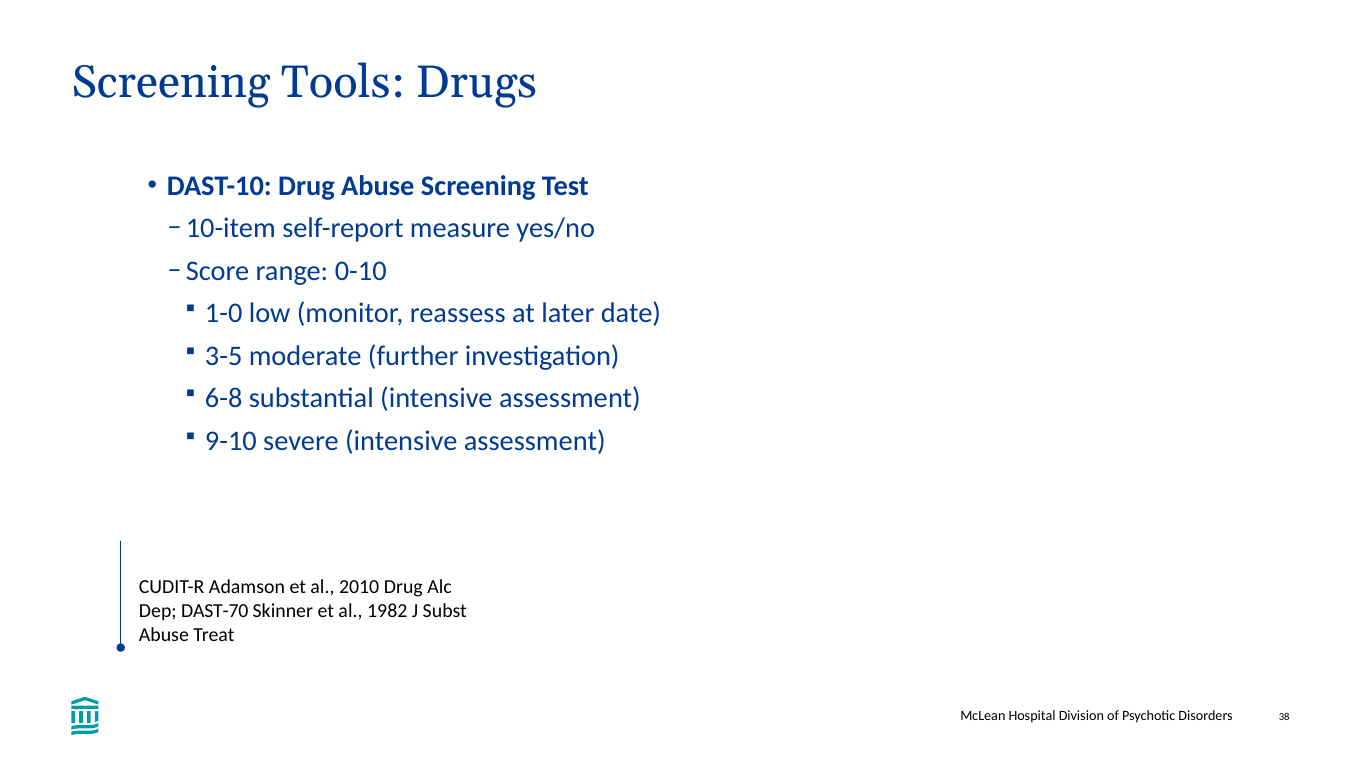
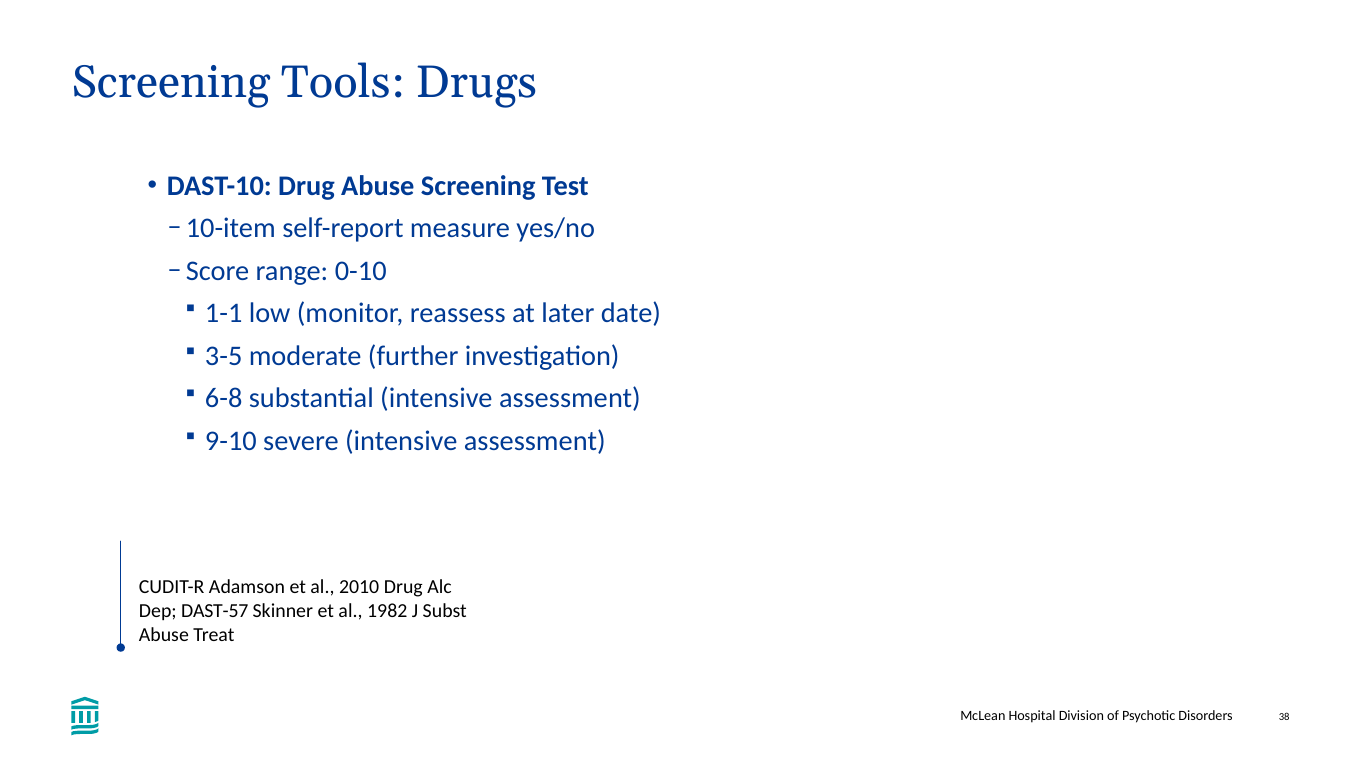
1-0: 1-0 -> 1-1 (224, 313)
DAST-70: DAST-70 -> DAST-57 (215, 611)
